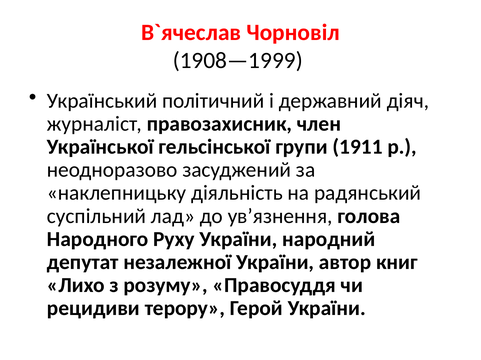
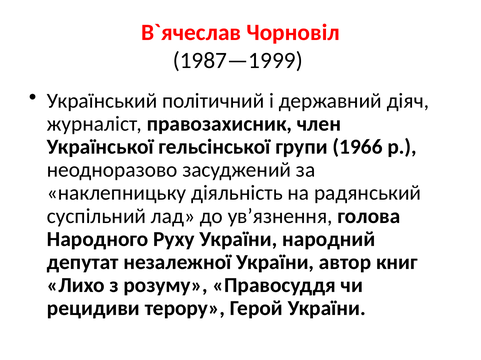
1908—1999: 1908—1999 -> 1987—1999 (238, 61)
1911: 1911 -> 1966 (358, 147)
